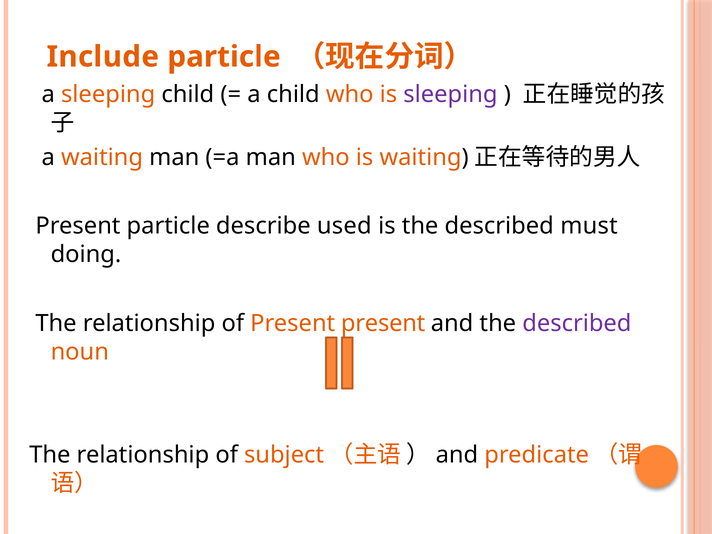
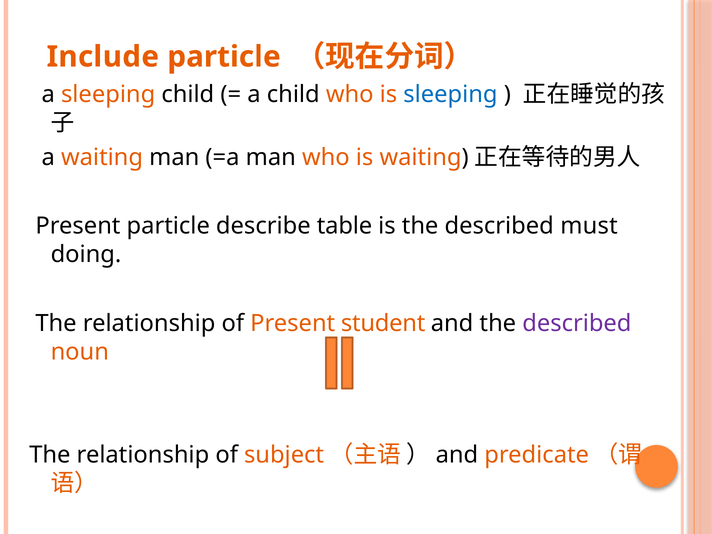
sleeping colour: purple -> blue (450, 94)
used: used -> table (345, 226)
Present present: present -> student (383, 323)
